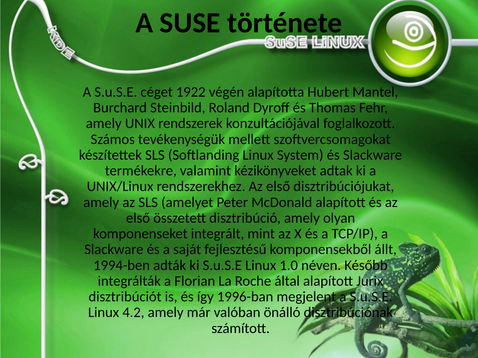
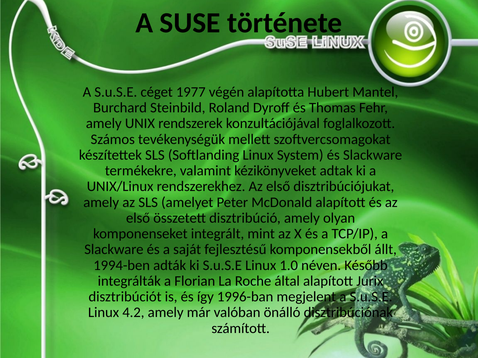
1922: 1922 -> 1977 (191, 92)
